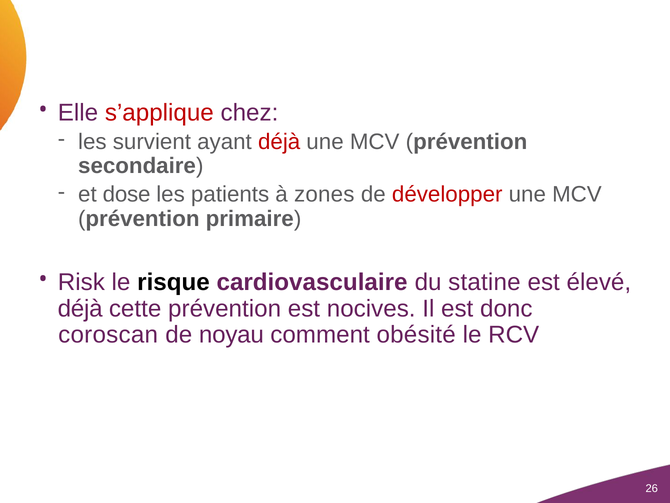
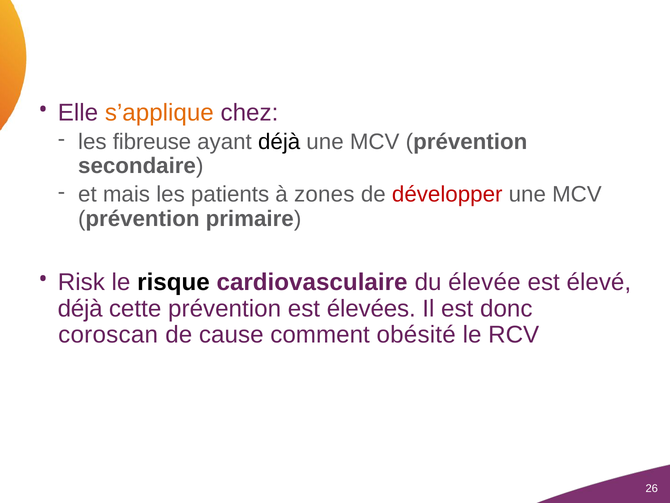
s’applique colour: red -> orange (159, 113)
survient: survient -> fibreuse (152, 142)
déjà colour: red -> black (279, 142)
dose: dose -> mais (126, 194)
statine: statine -> élevée (484, 282)
nocives: nocives -> élevées (371, 308)
noyau: noyau -> cause (231, 334)
